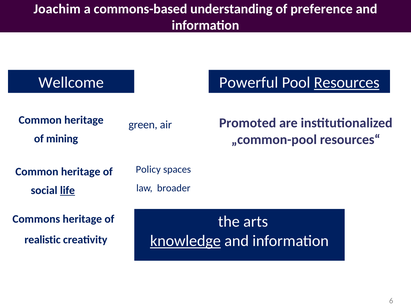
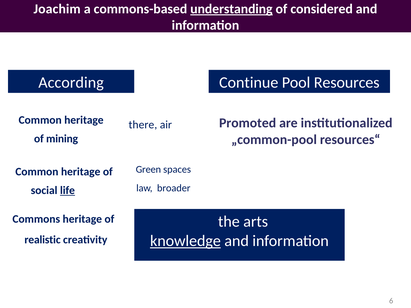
understanding underline: none -> present (231, 9)
preference: preference -> considered (322, 9)
Wellcome: Wellcome -> According (71, 83)
Powerful: Powerful -> Continue (249, 83)
Resources underline: present -> none (347, 83)
green: green -> there (143, 125)
Policy: Policy -> Green (148, 170)
